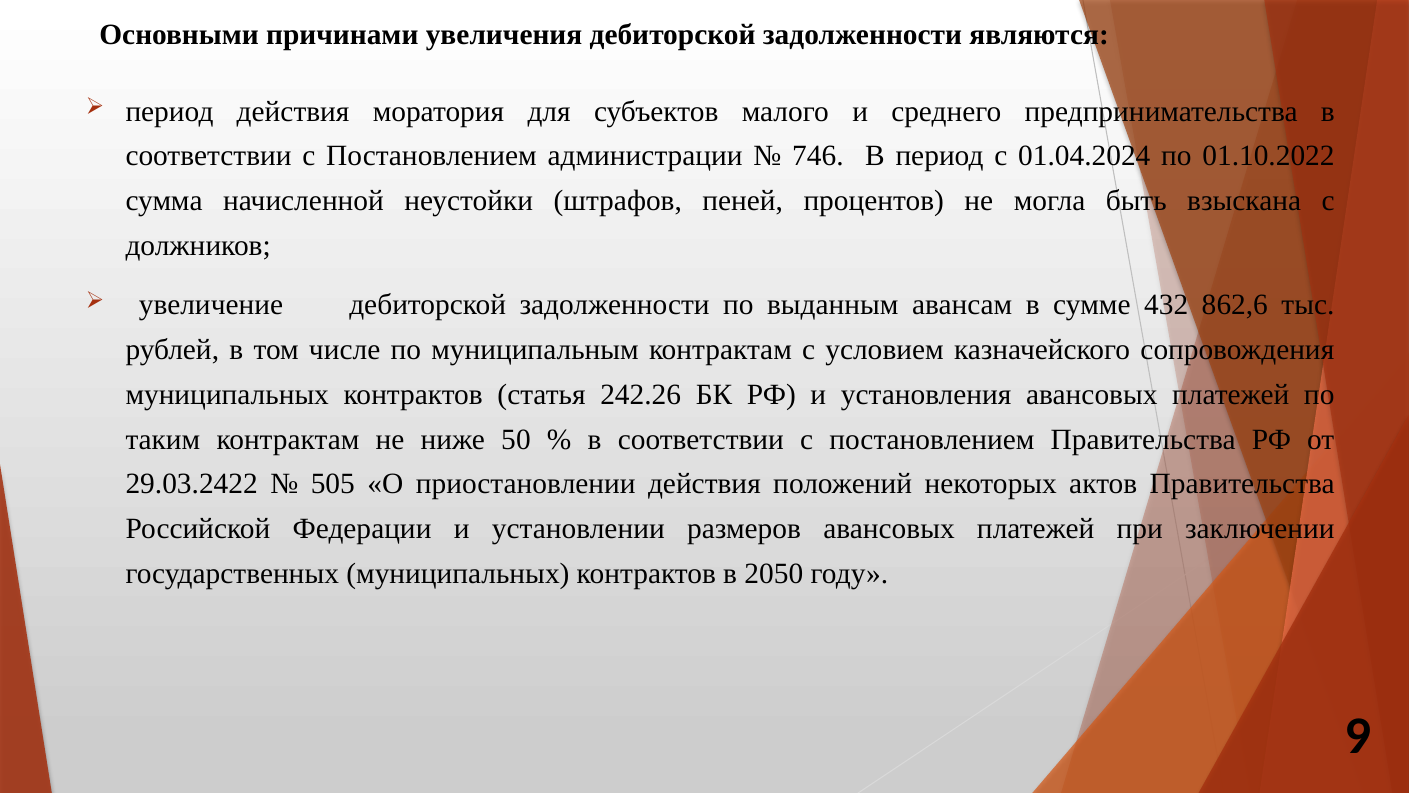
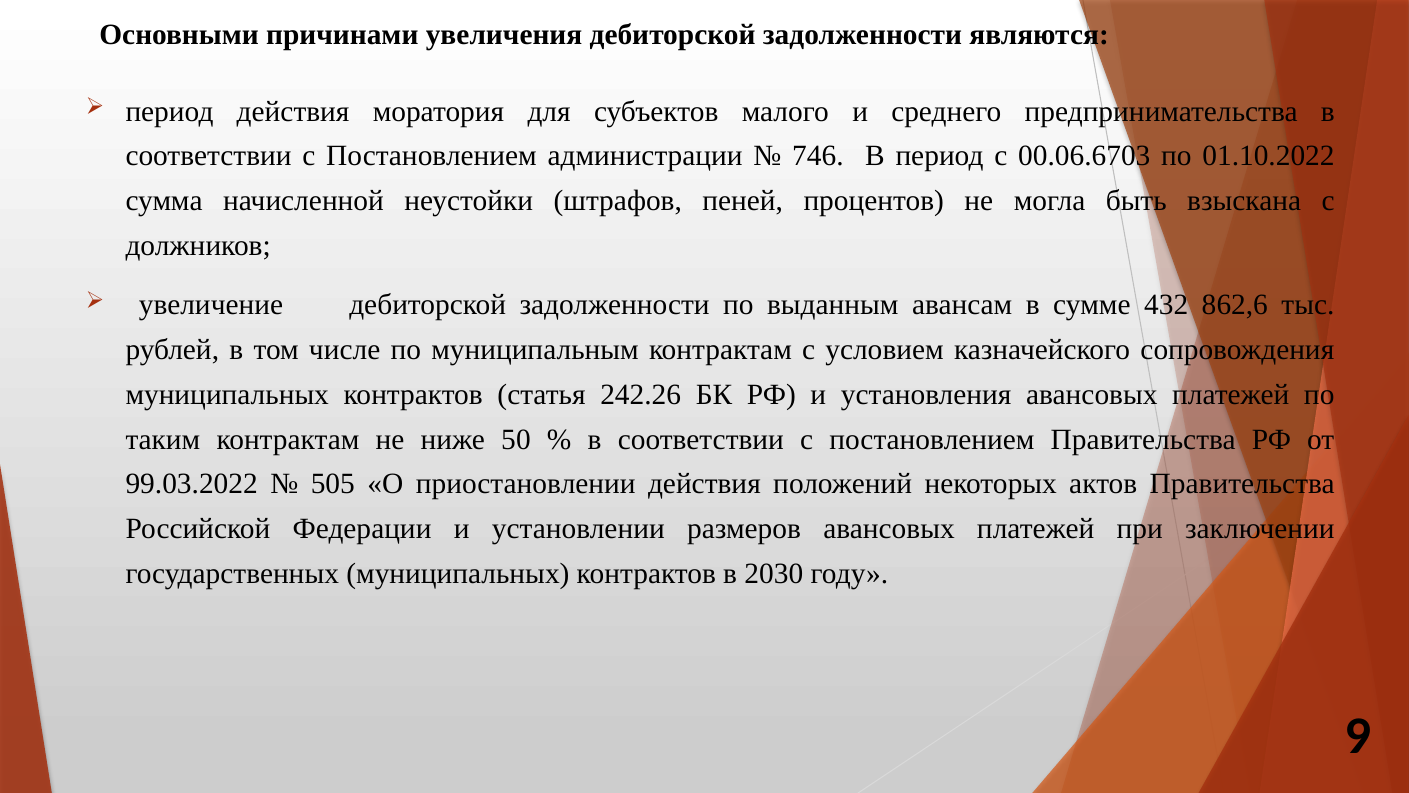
01.04.2024: 01.04.2024 -> 00.06.6703 (1084, 156)
29.03.2422: 29.03.2422 -> 99.03.2022 (192, 484)
2050: 2050 -> 2030 (774, 573)
